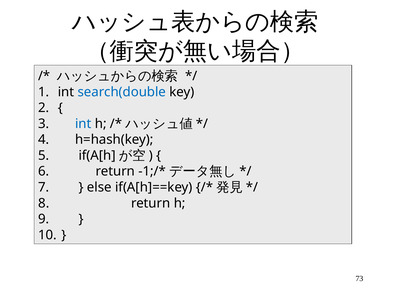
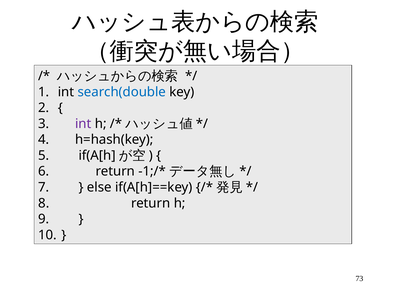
int colour: blue -> purple (83, 124)
